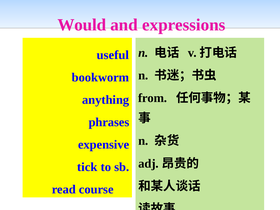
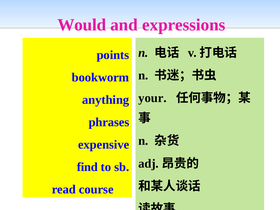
useful: useful -> points (113, 55)
from: from -> your (152, 98)
tick: tick -> find (87, 167)
